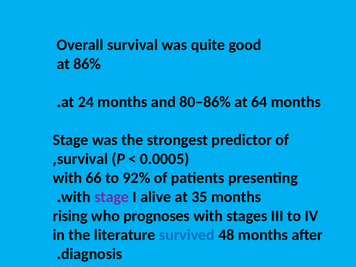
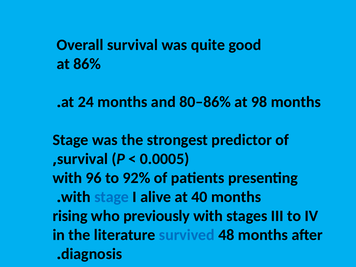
64: 64 -> 98 (259, 102)
66: 66 -> 96 (94, 178)
stage colour: purple -> blue (112, 197)
35: 35 -> 40 (199, 197)
prognoses: prognoses -> previously (157, 216)
